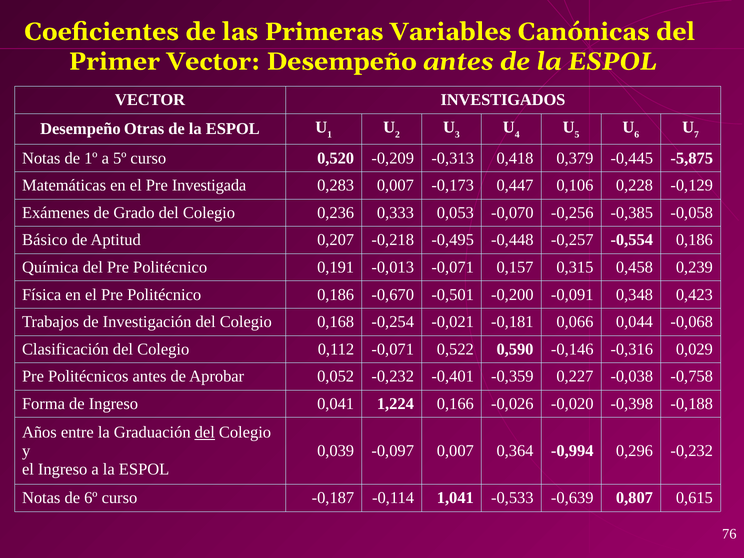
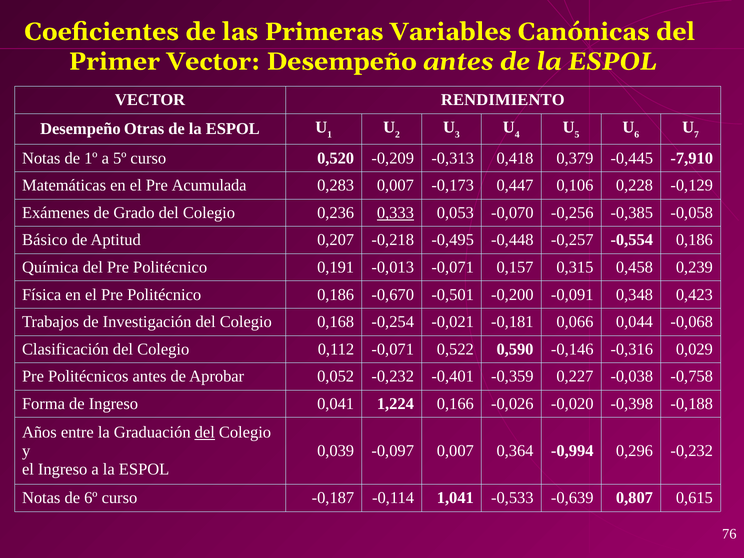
INVESTIGADOS: INVESTIGADOS -> RENDIMIENTO (503, 100)
-5,875: -5,875 -> -7,910 (692, 158)
Investigada: Investigada -> Acumulada (209, 185)
0,333 underline: none -> present (395, 213)
